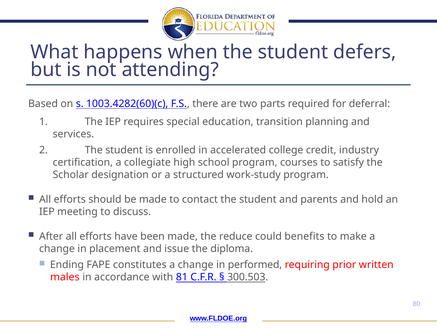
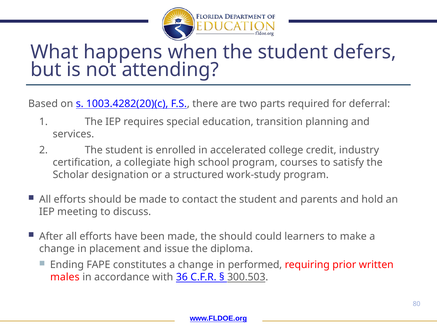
1003.4282(60)(c: 1003.4282(60)(c -> 1003.4282(20)(c (127, 104)
the reduce: reduce -> should (236, 236)
benefits: benefits -> learners (304, 236)
81: 81 -> 36 (182, 277)
